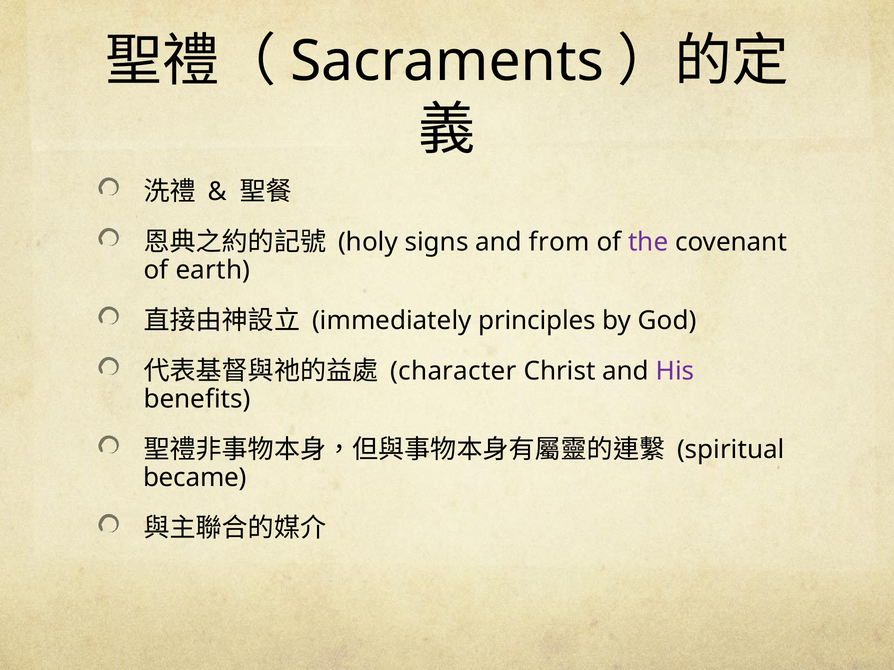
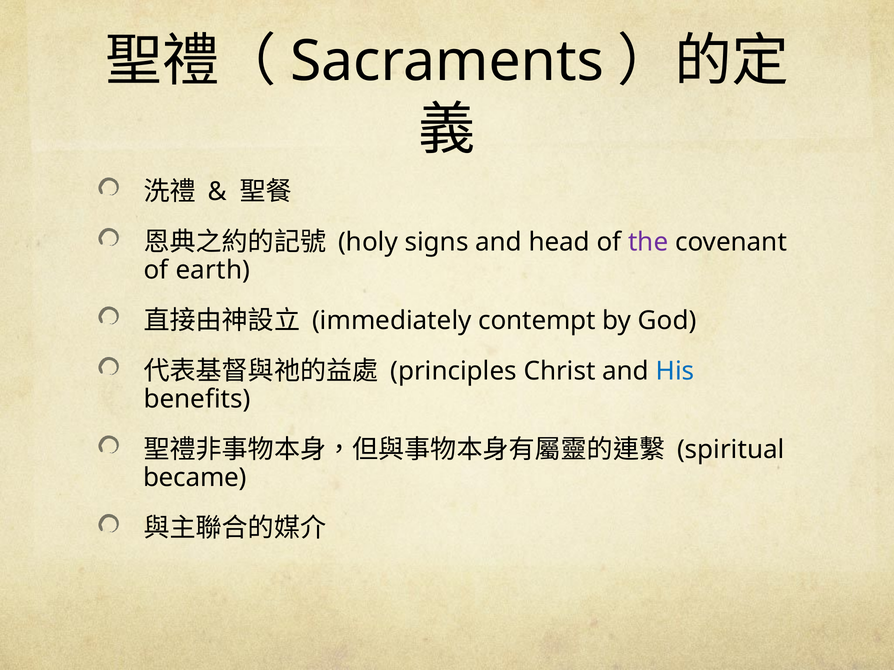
from: from -> head (559, 242)
principles: principles -> contempt (537, 321)
character: character -> principles (454, 371)
His colour: purple -> blue (675, 371)
